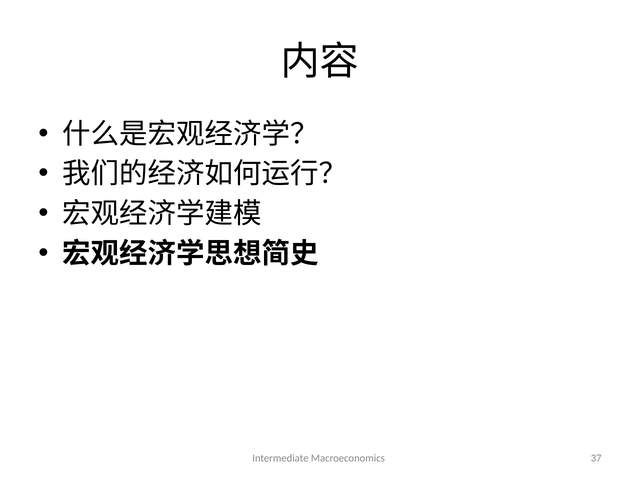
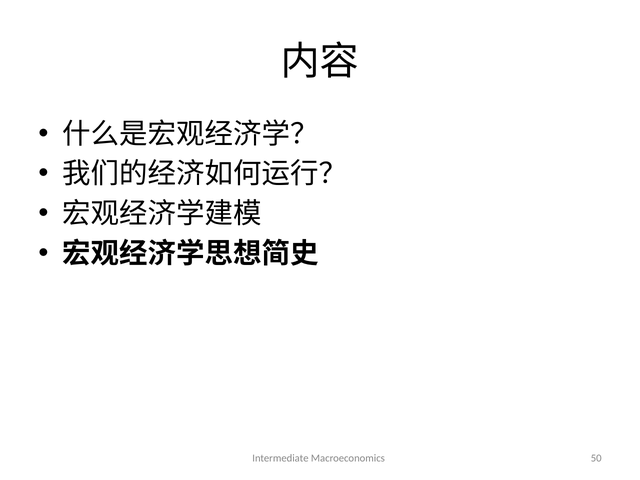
37: 37 -> 50 (596, 458)
